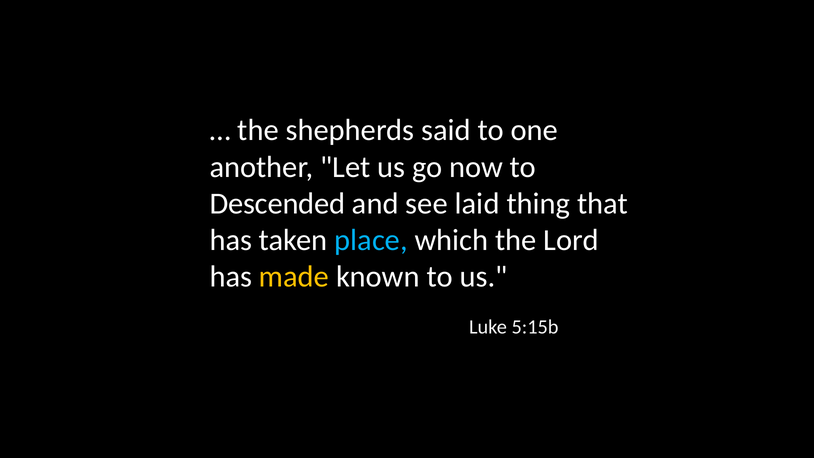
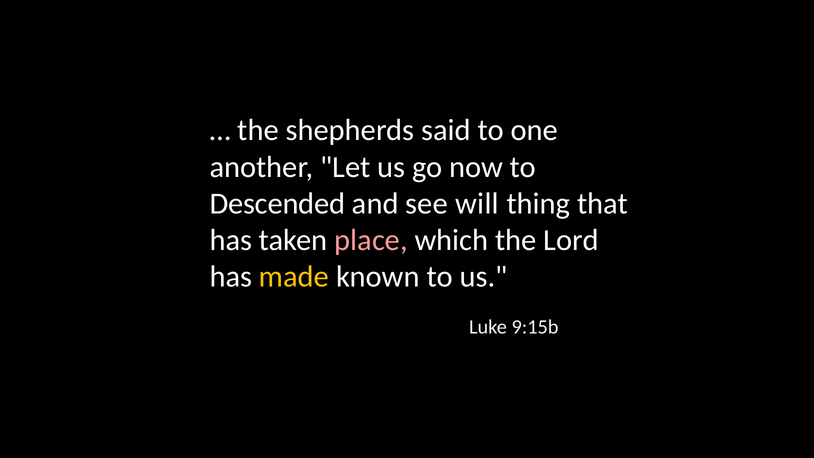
laid: laid -> will (477, 204)
place colour: light blue -> pink (371, 240)
5:15b: 5:15b -> 9:15b (535, 327)
